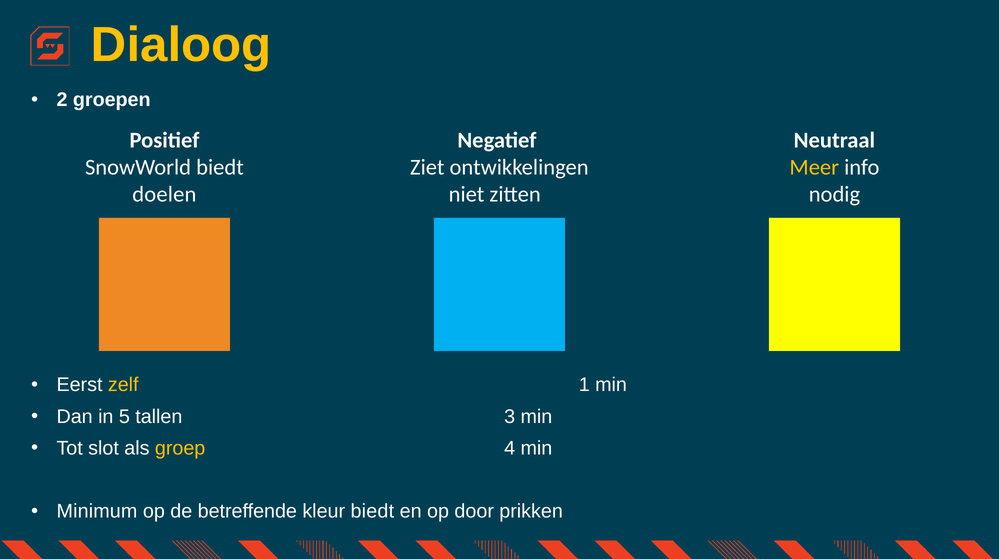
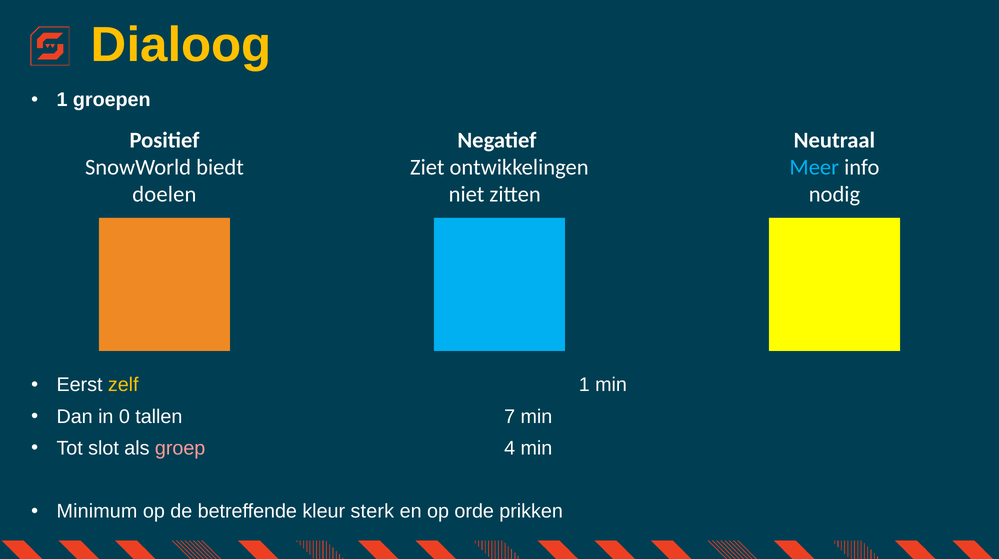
2: 2 -> 1 (62, 100)
Meer colour: yellow -> light blue (814, 167)
5: 5 -> 0 (124, 417)
3: 3 -> 7 (510, 417)
groep colour: yellow -> pink (180, 449)
kleur biedt: biedt -> sterk (372, 512)
door: door -> orde (474, 512)
